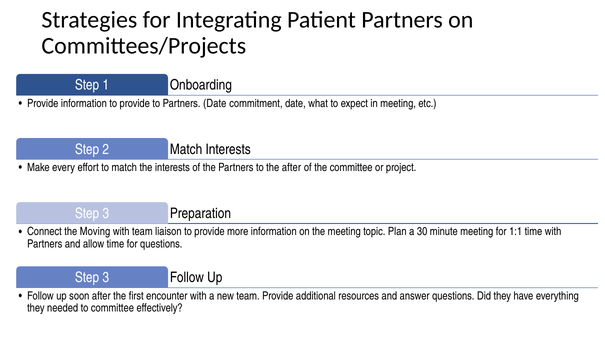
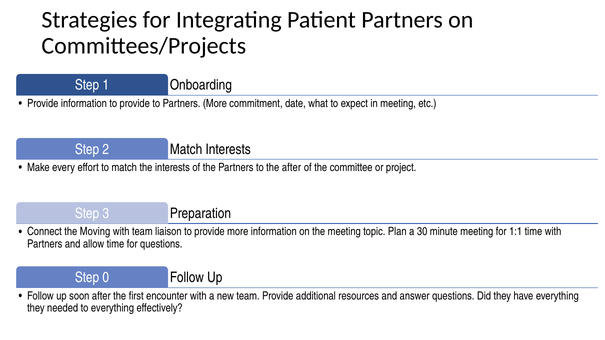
Partners Date: Date -> More (215, 104)
3: 3 -> 0 (106, 278)
to committee: committee -> everything (112, 308)
